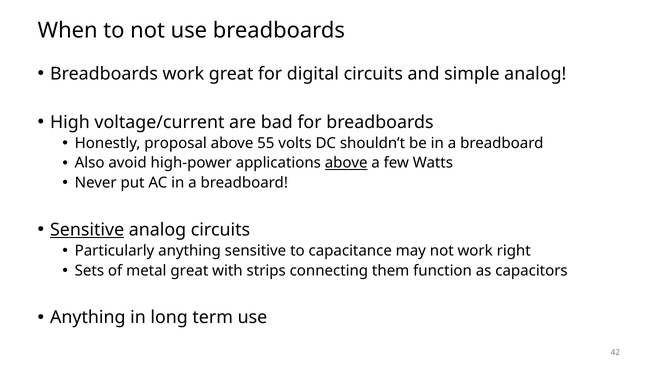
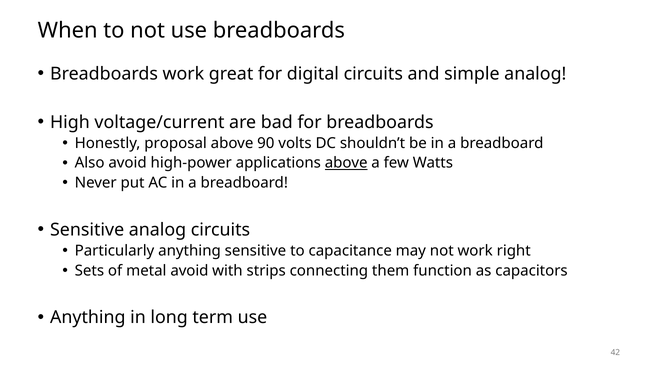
55: 55 -> 90 (266, 143)
Sensitive underline: present -> none (87, 230)
metal great: great -> avoid (189, 271)
